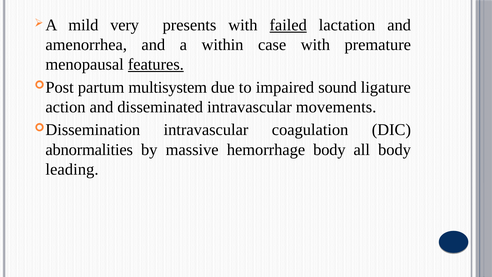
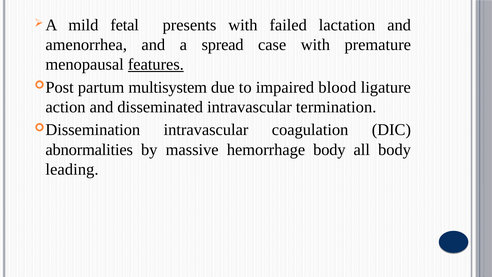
very: very -> fetal (125, 25)
failed underline: present -> none (288, 25)
within: within -> spread (223, 45)
sound: sound -> blood (337, 87)
movements: movements -> termination (336, 107)
